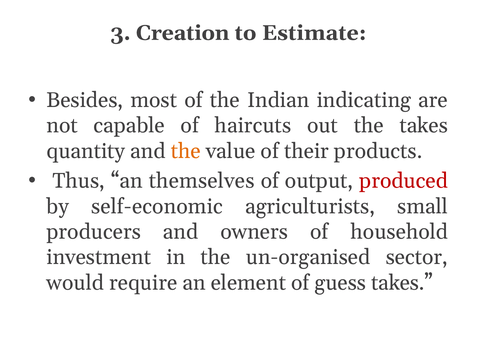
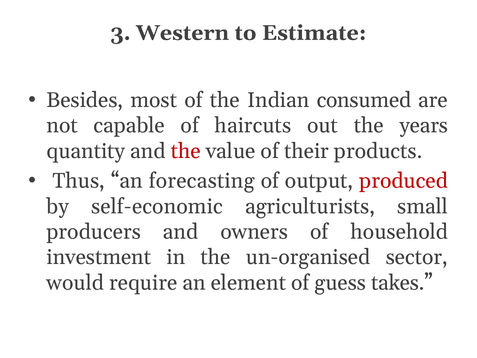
Creation: Creation -> Western (183, 33)
indicating: indicating -> consumed (364, 100)
the takes: takes -> years (424, 126)
the colour: orange -> red (186, 151)
themselves: themselves -> forecasting (202, 181)
